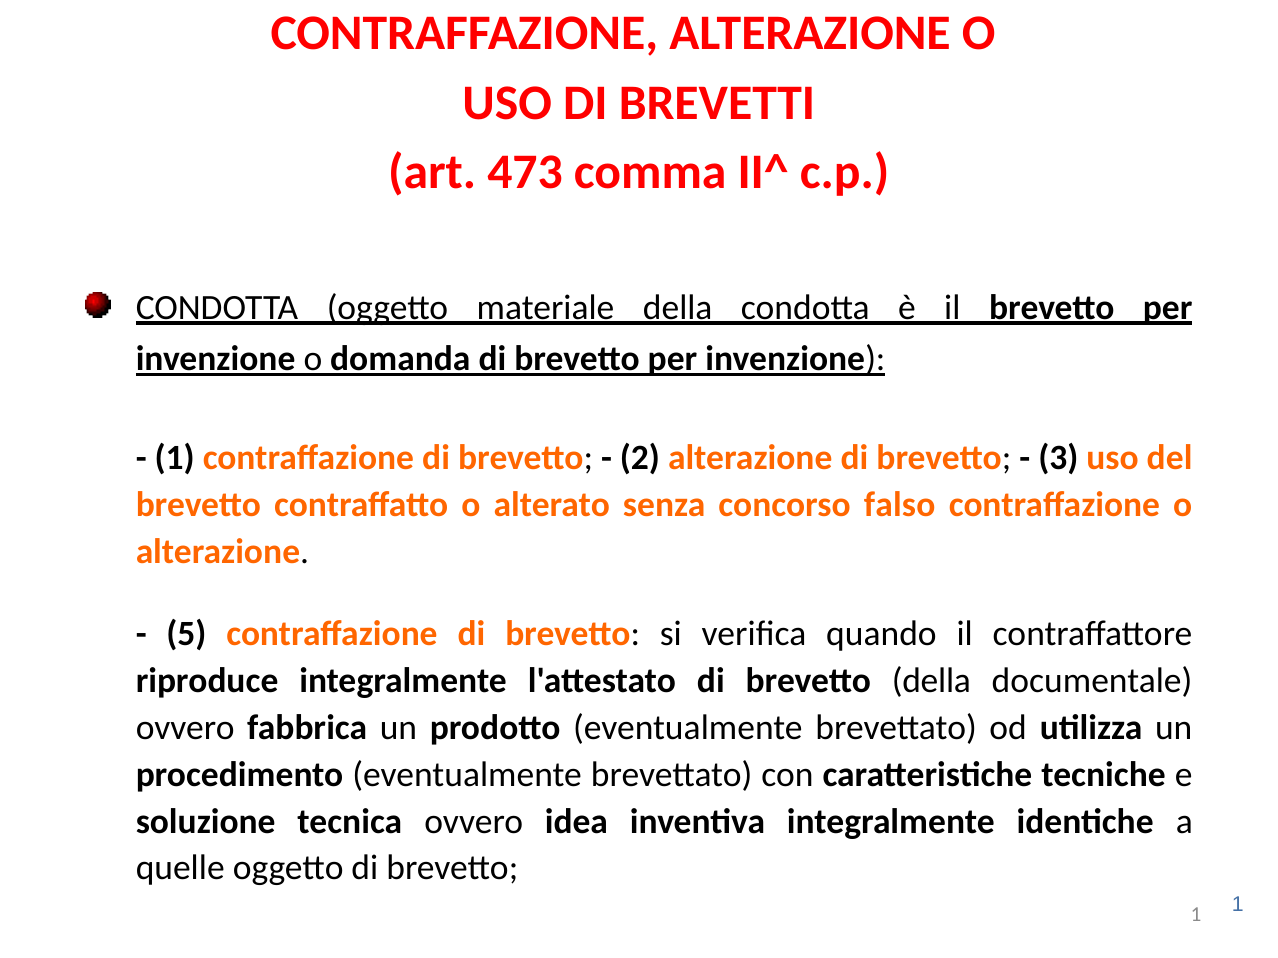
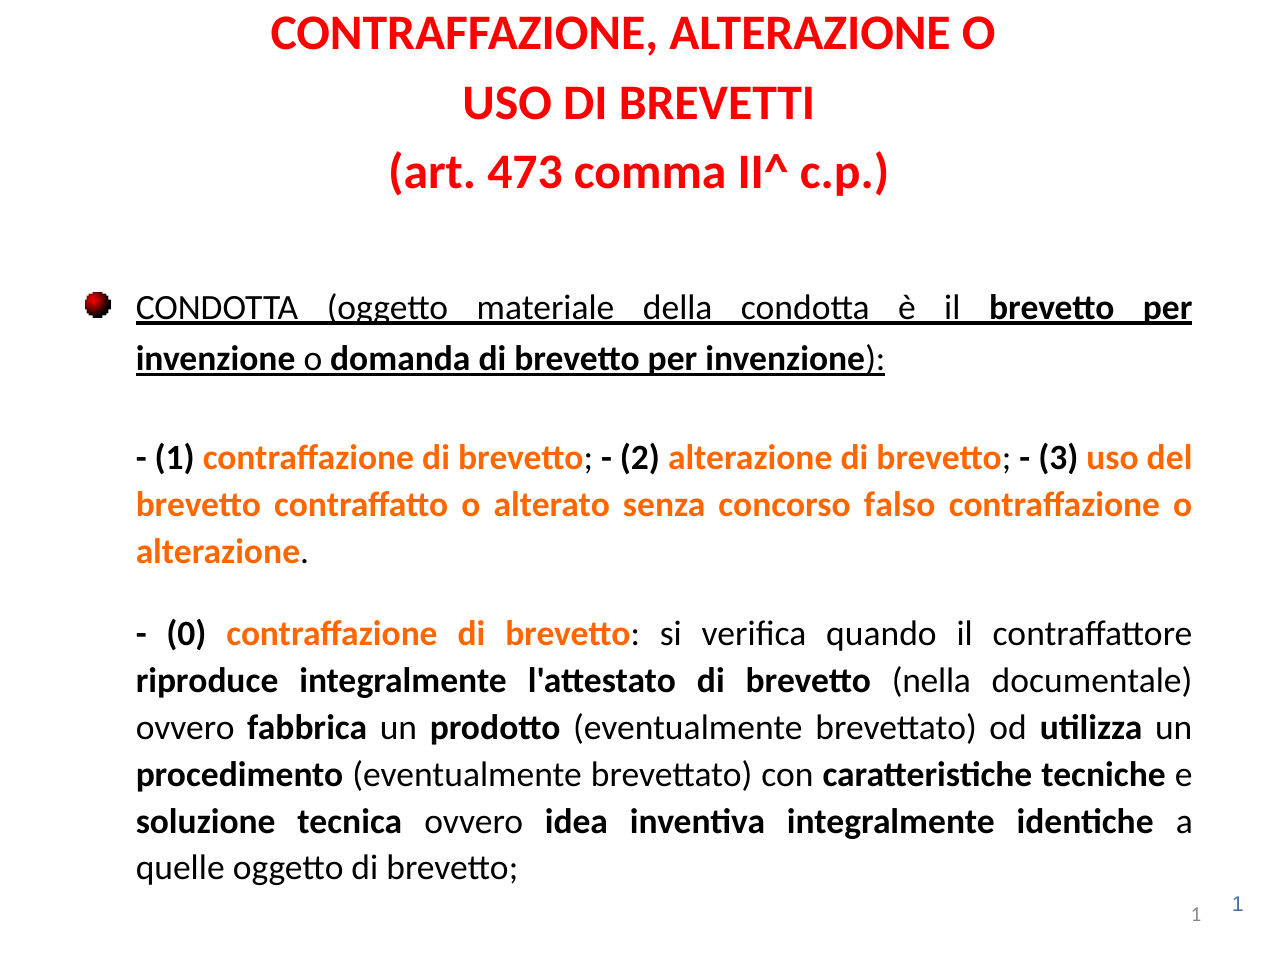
5: 5 -> 0 (186, 634)
brevetto della: della -> nella (931, 681)
